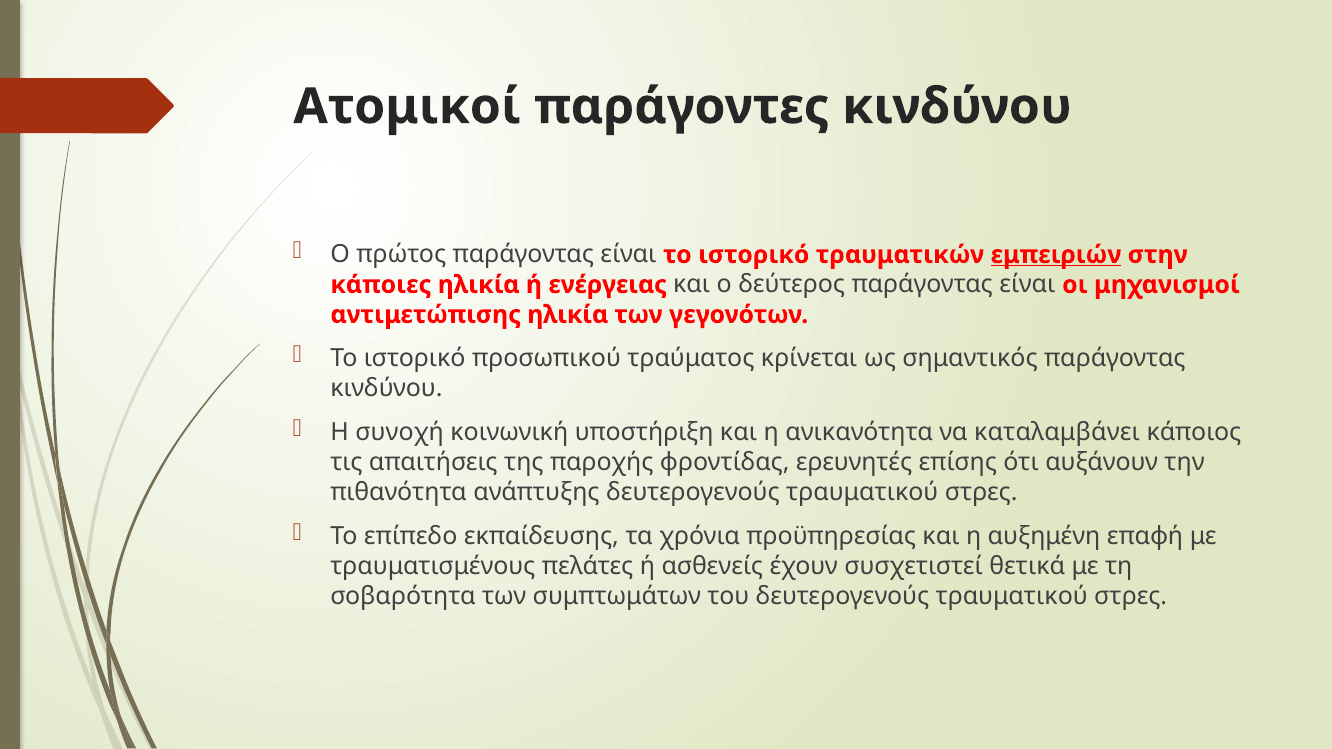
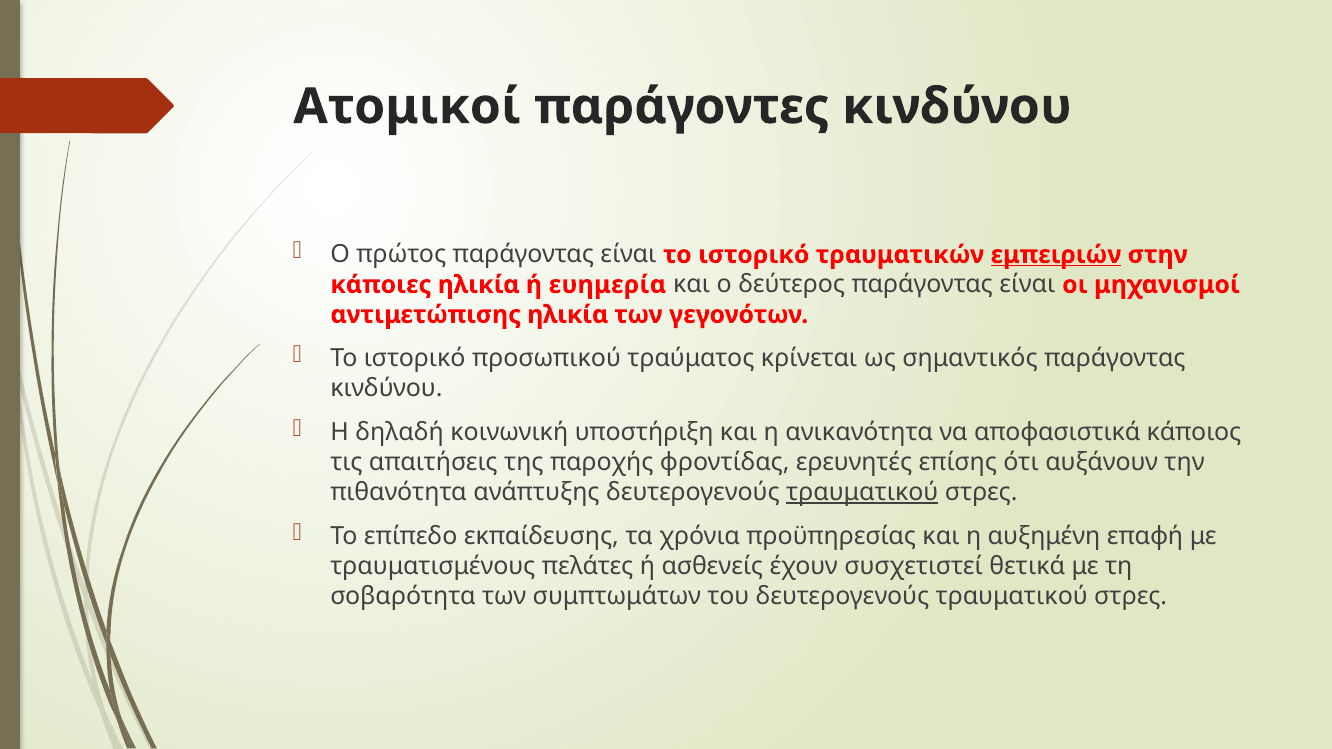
ενέργειας: ενέργειας -> ευημερία (607, 285)
συνοχή: συνοχή -> δηλαδή (400, 432)
καταλαμβάνει: καταλαμβάνει -> αποφασιστικά (1057, 432)
τραυματικού underline: none -> present (862, 492)
